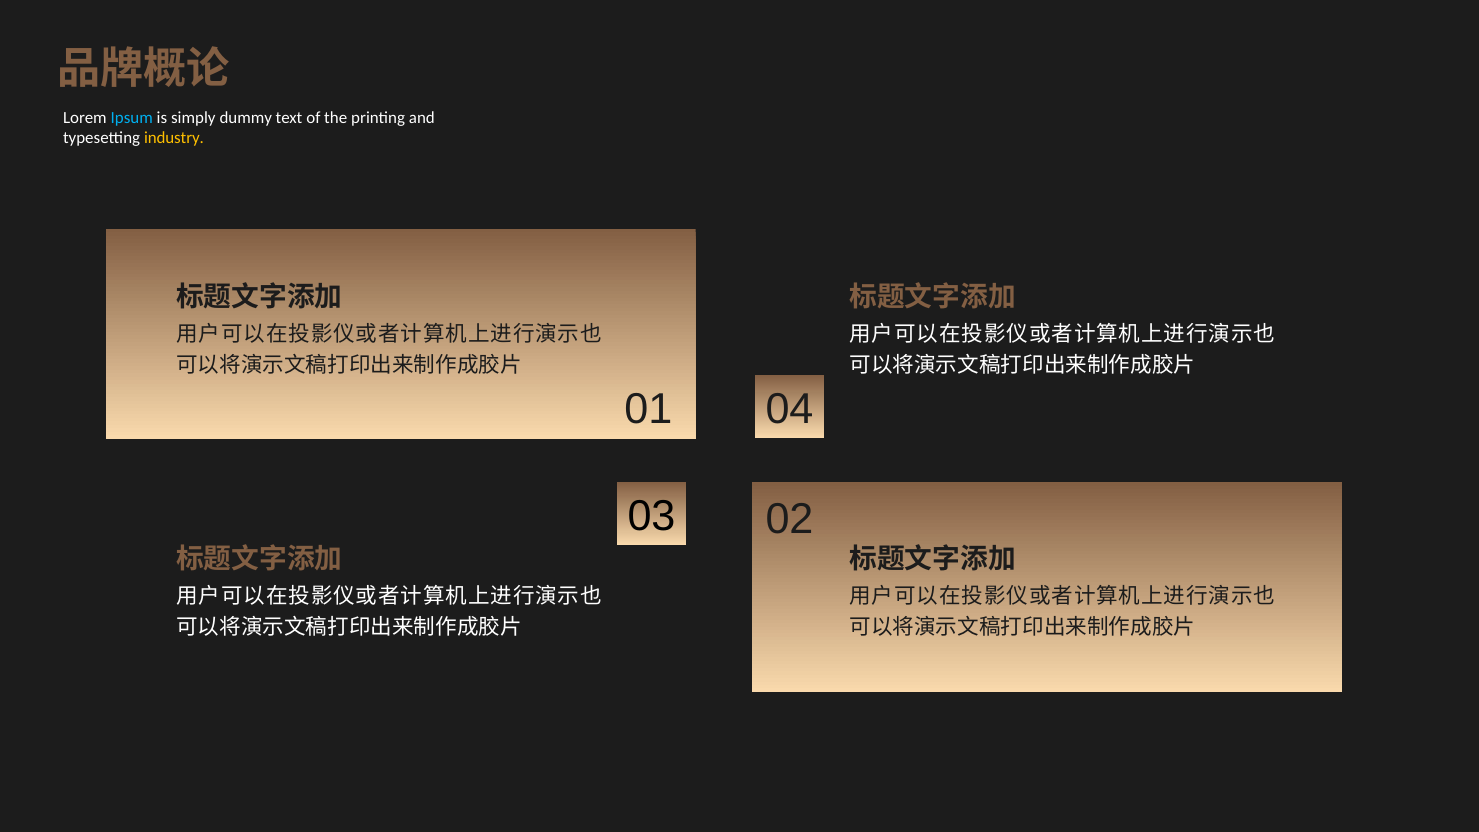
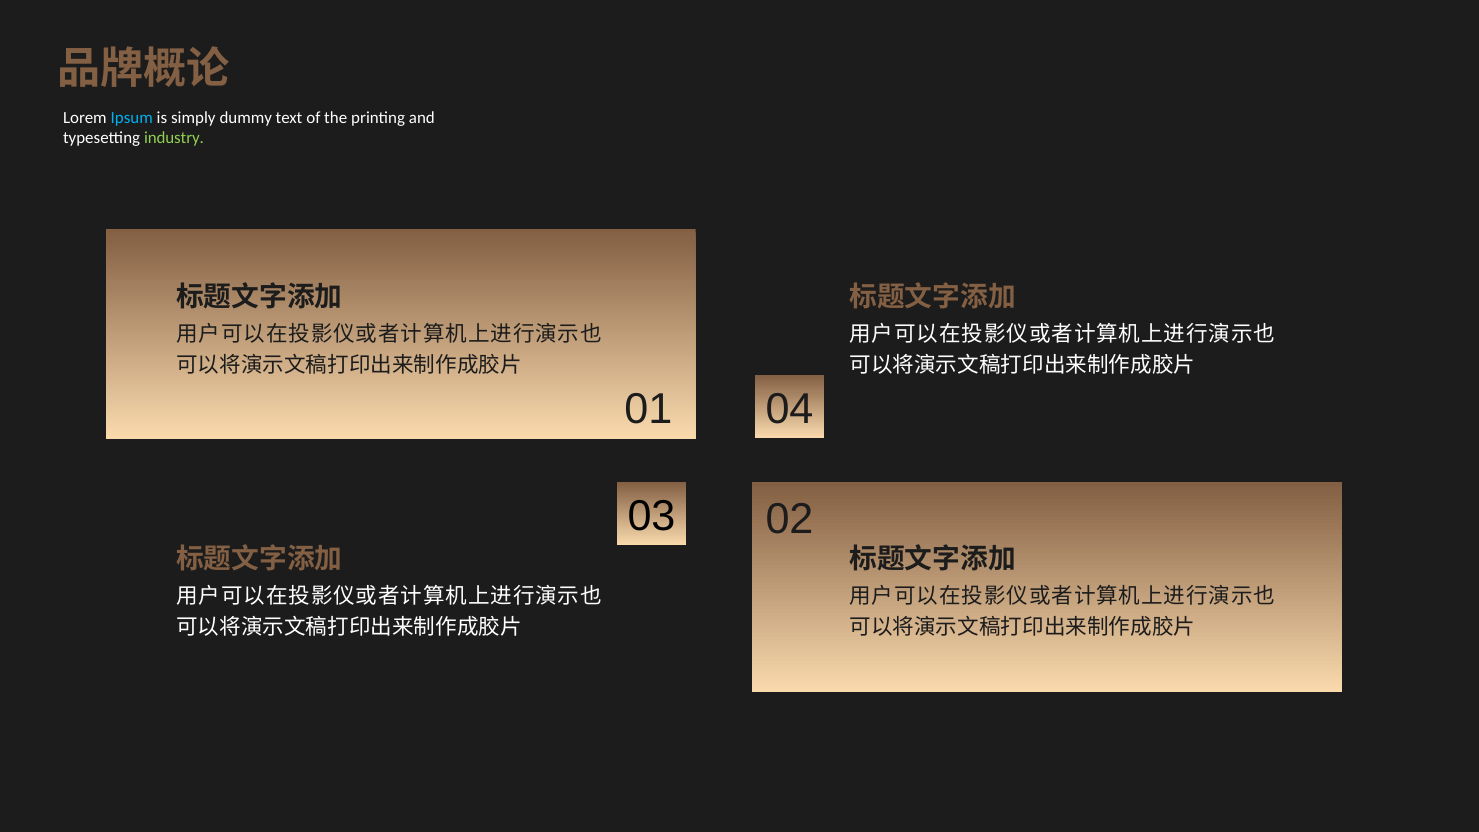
industry colour: yellow -> light green (174, 138)
